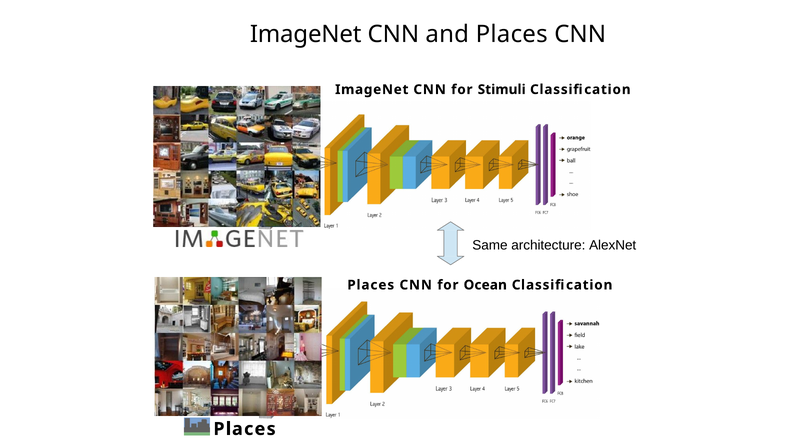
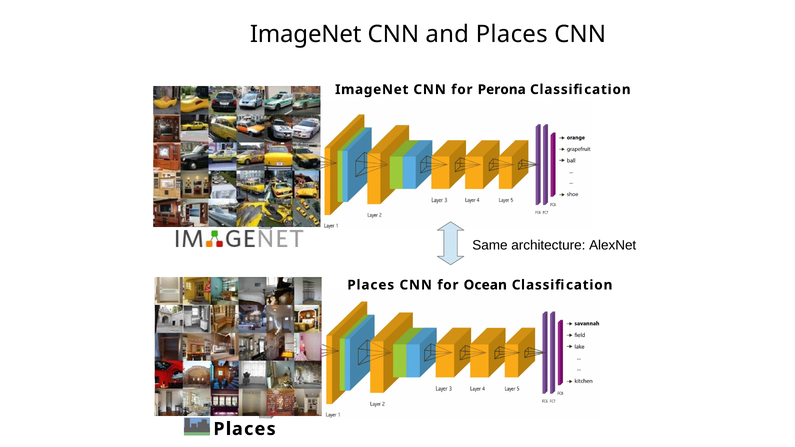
Stimuli: Stimuli -> Perona (502, 90)
